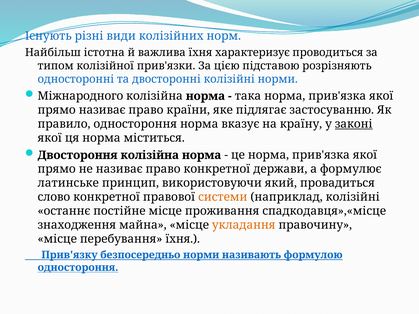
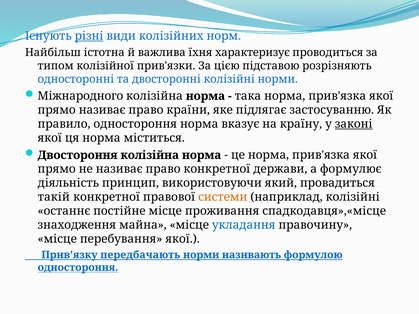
різні underline: none -> present (89, 36)
латинське: латинське -> діяльність (68, 183)
слово: слово -> такій (54, 197)
укладання colour: orange -> blue (244, 225)
перебування їхня: їхня -> якої (183, 239)
безпосередньо: безпосередньо -> передбачають (140, 255)
